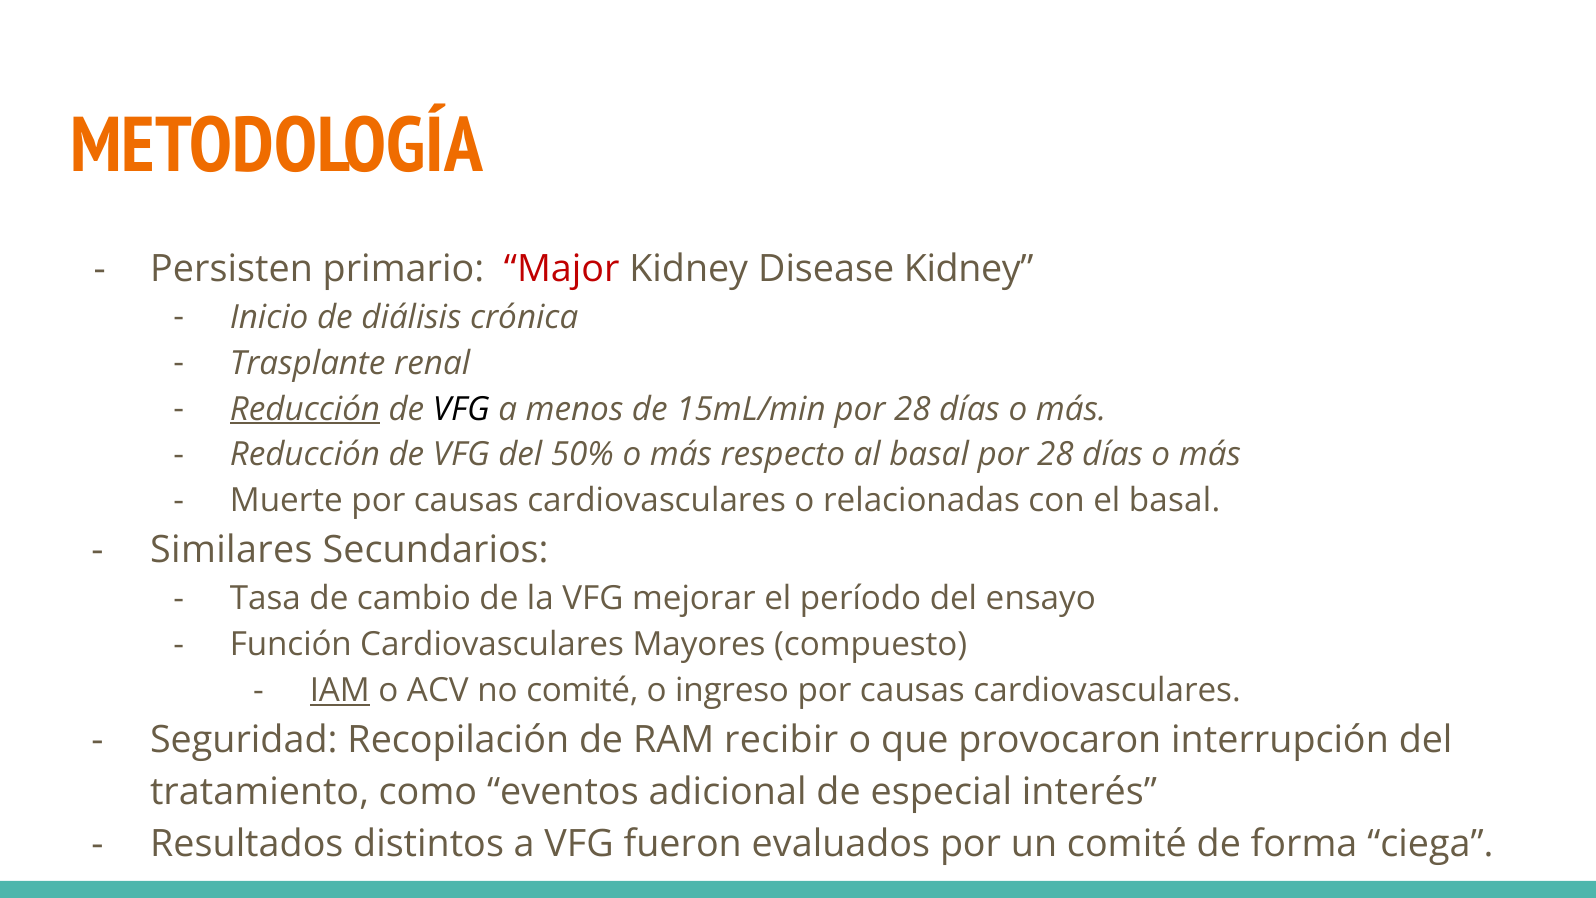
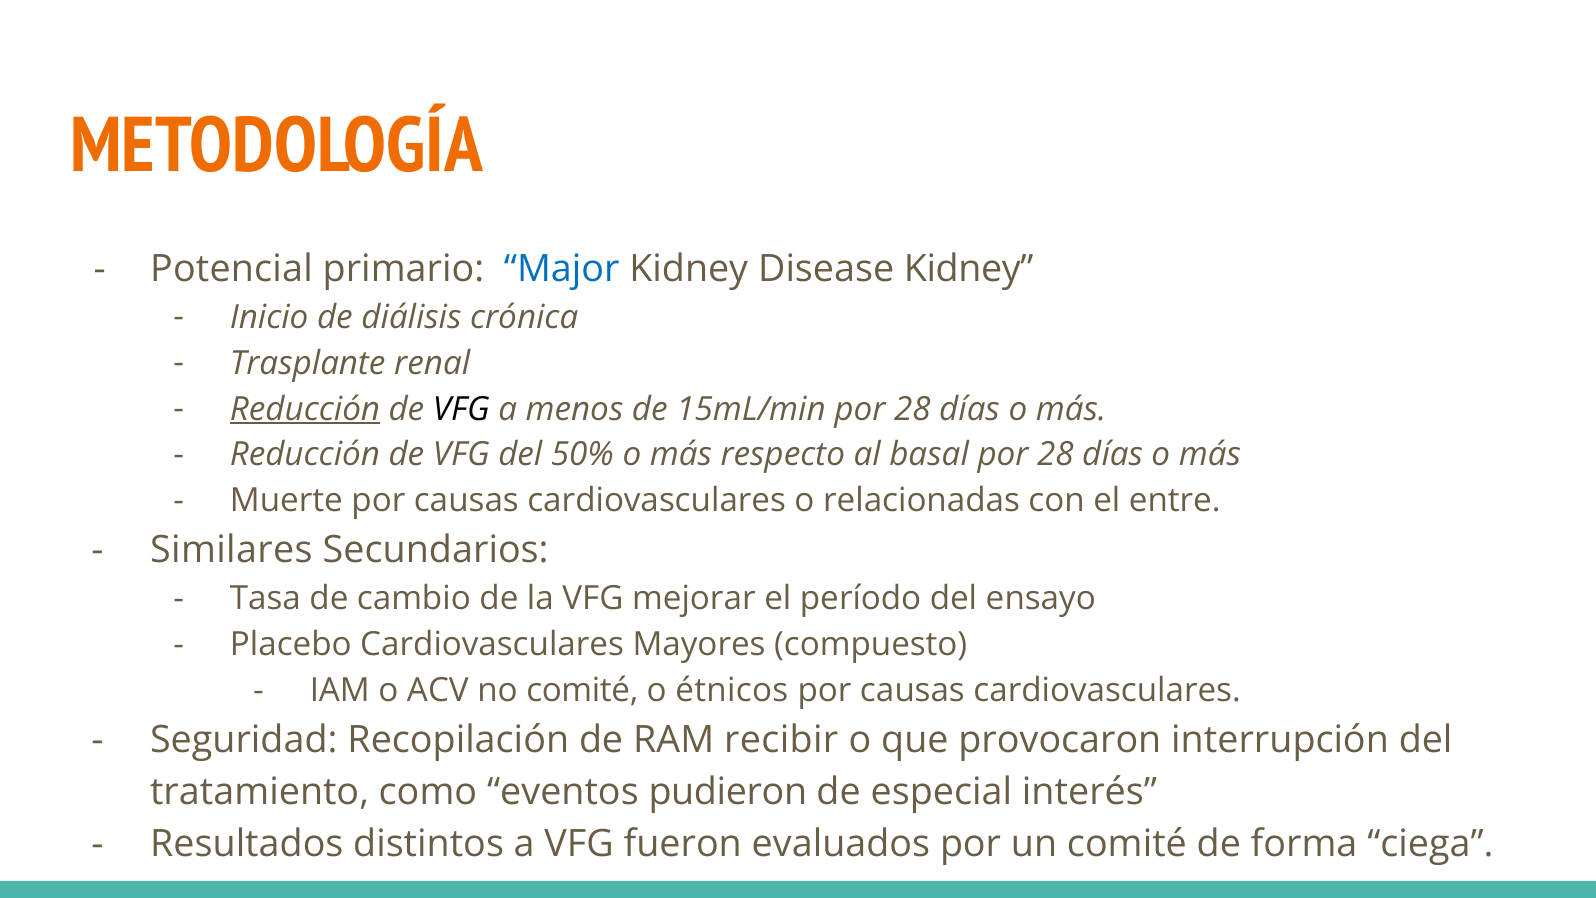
Persisten: Persisten -> Potencial (231, 269)
Major colour: red -> blue (562, 269)
el basal: basal -> entre (1175, 501)
Función: Función -> Placebo (291, 644)
IAM underline: present -> none (340, 690)
ingreso: ingreso -> étnicos (732, 690)
adicional: adicional -> pudieron (728, 792)
